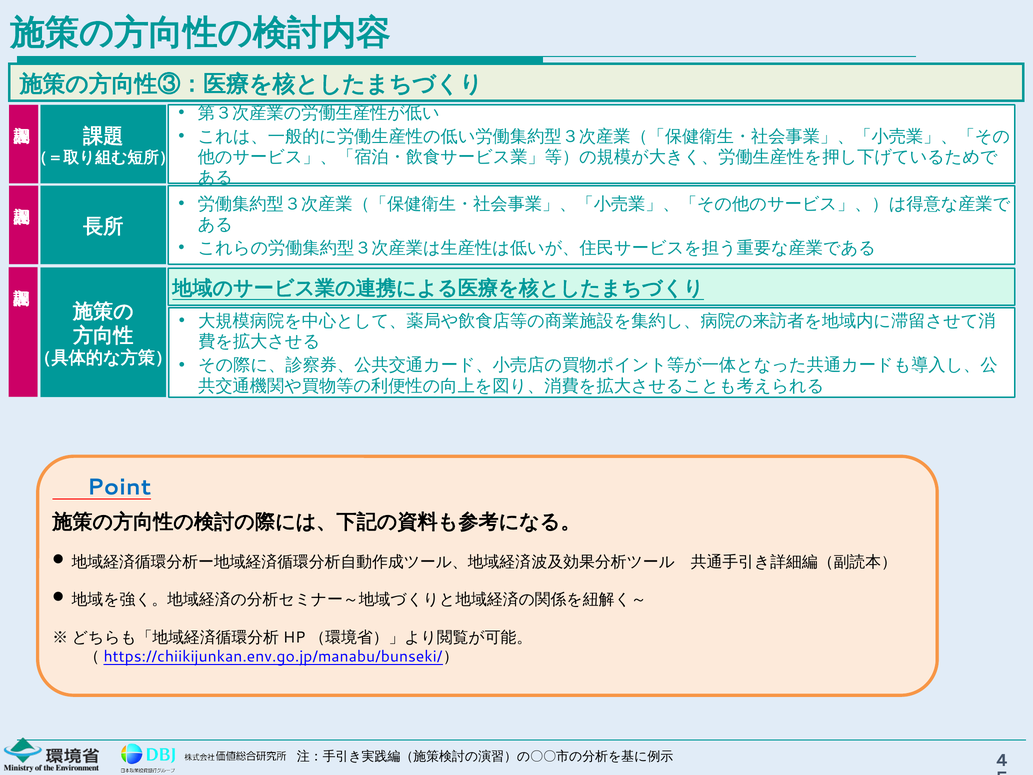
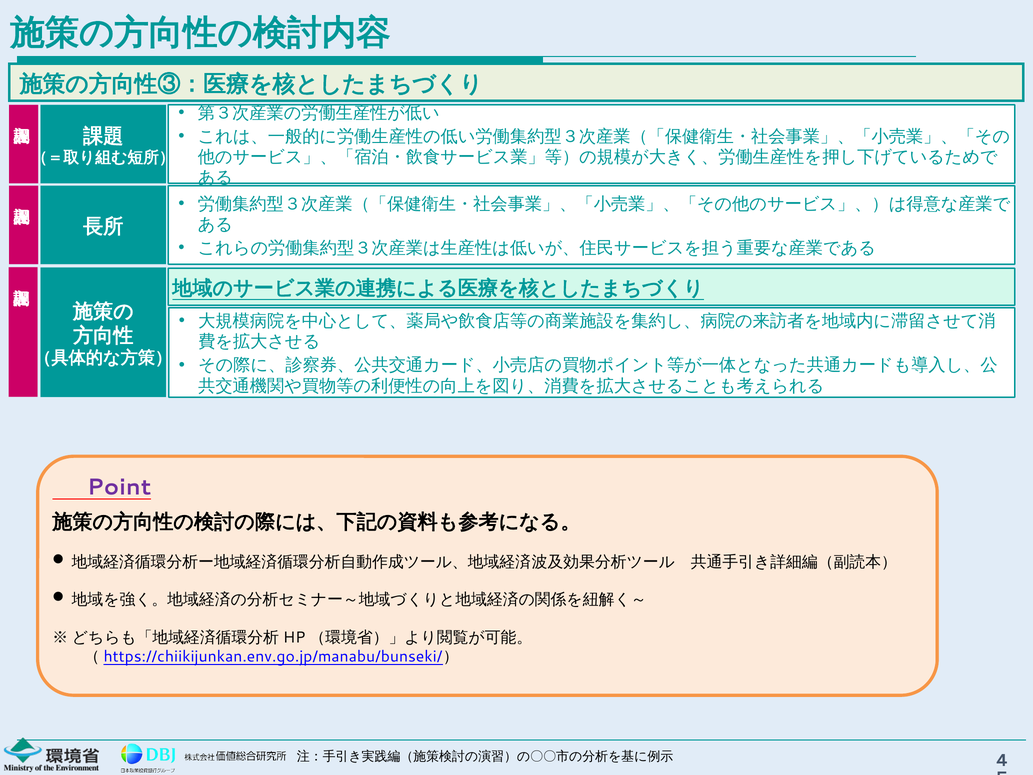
Point colour: blue -> purple (119, 487)
